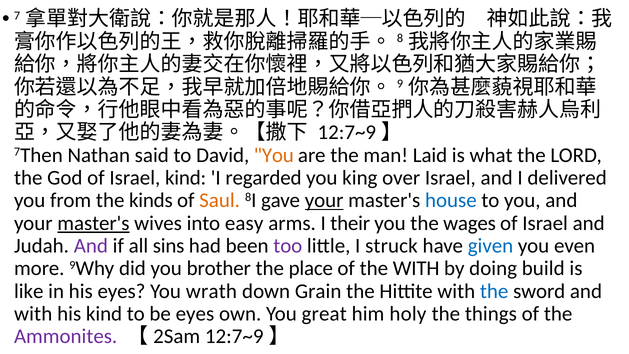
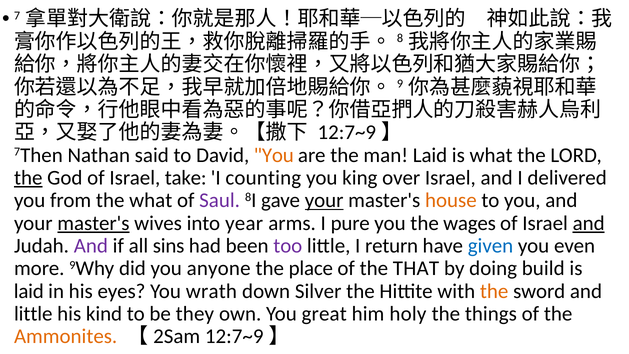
the underline: none -> present (28, 178)
Israel kind: kind -> take (186, 178)
regarded: regarded -> counting (263, 178)
the kinds: kinds -> what (151, 200)
Saul colour: orange -> purple (220, 200)
house colour: blue -> orange (451, 200)
easy: easy -> year (244, 223)
their: their -> pure (350, 223)
and underline: none -> present (589, 223)
struck: struck -> return (392, 246)
brother: brother -> anyone (219, 268)
the WITH: WITH -> THAT (416, 268)
like: like -> laid (29, 291)
Grain: Grain -> Silver (318, 291)
the colour: blue -> orange (494, 291)
with: with -> little (33, 314)
be eyes: eyes -> they (195, 314)
Ammonites colour: purple -> orange (66, 336)
